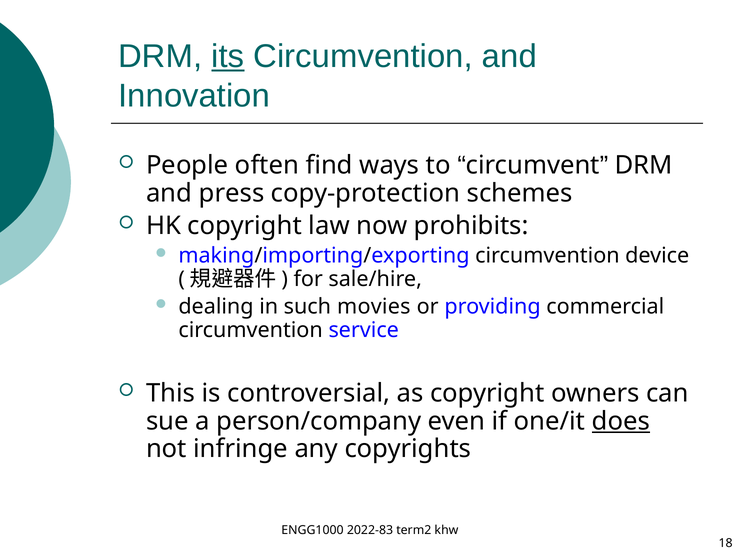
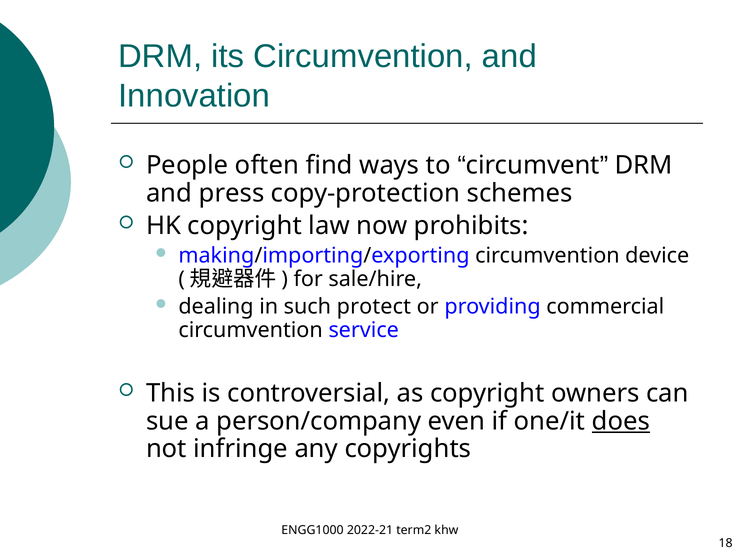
its underline: present -> none (228, 56)
movies: movies -> protect (374, 307)
2022-83: 2022-83 -> 2022-21 (370, 530)
